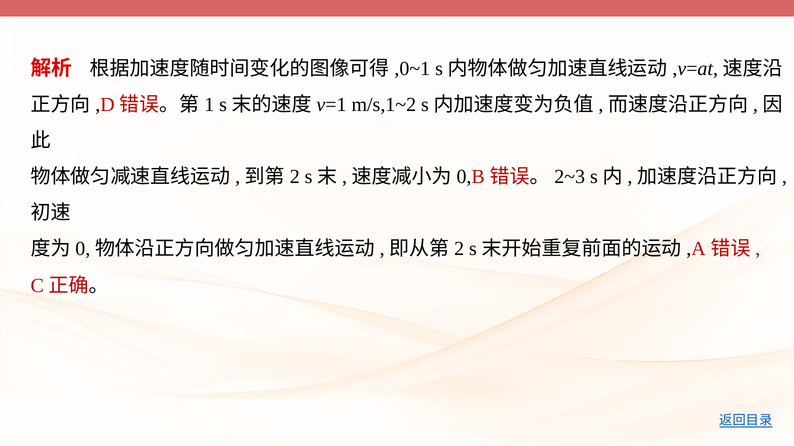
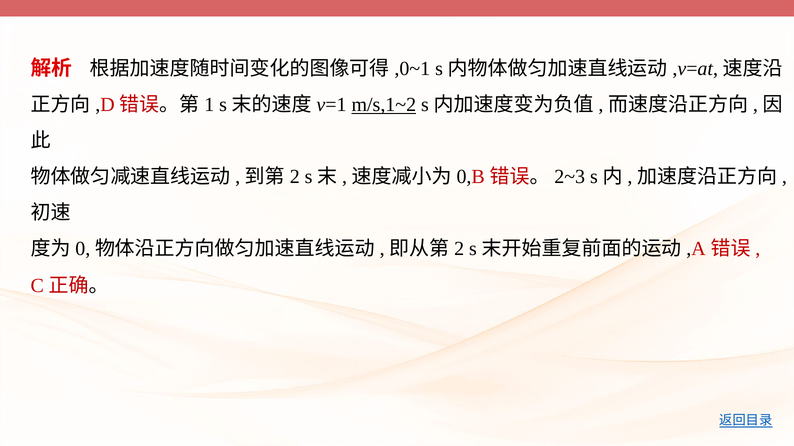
m/s,1~2 underline: none -> present (384, 105)
